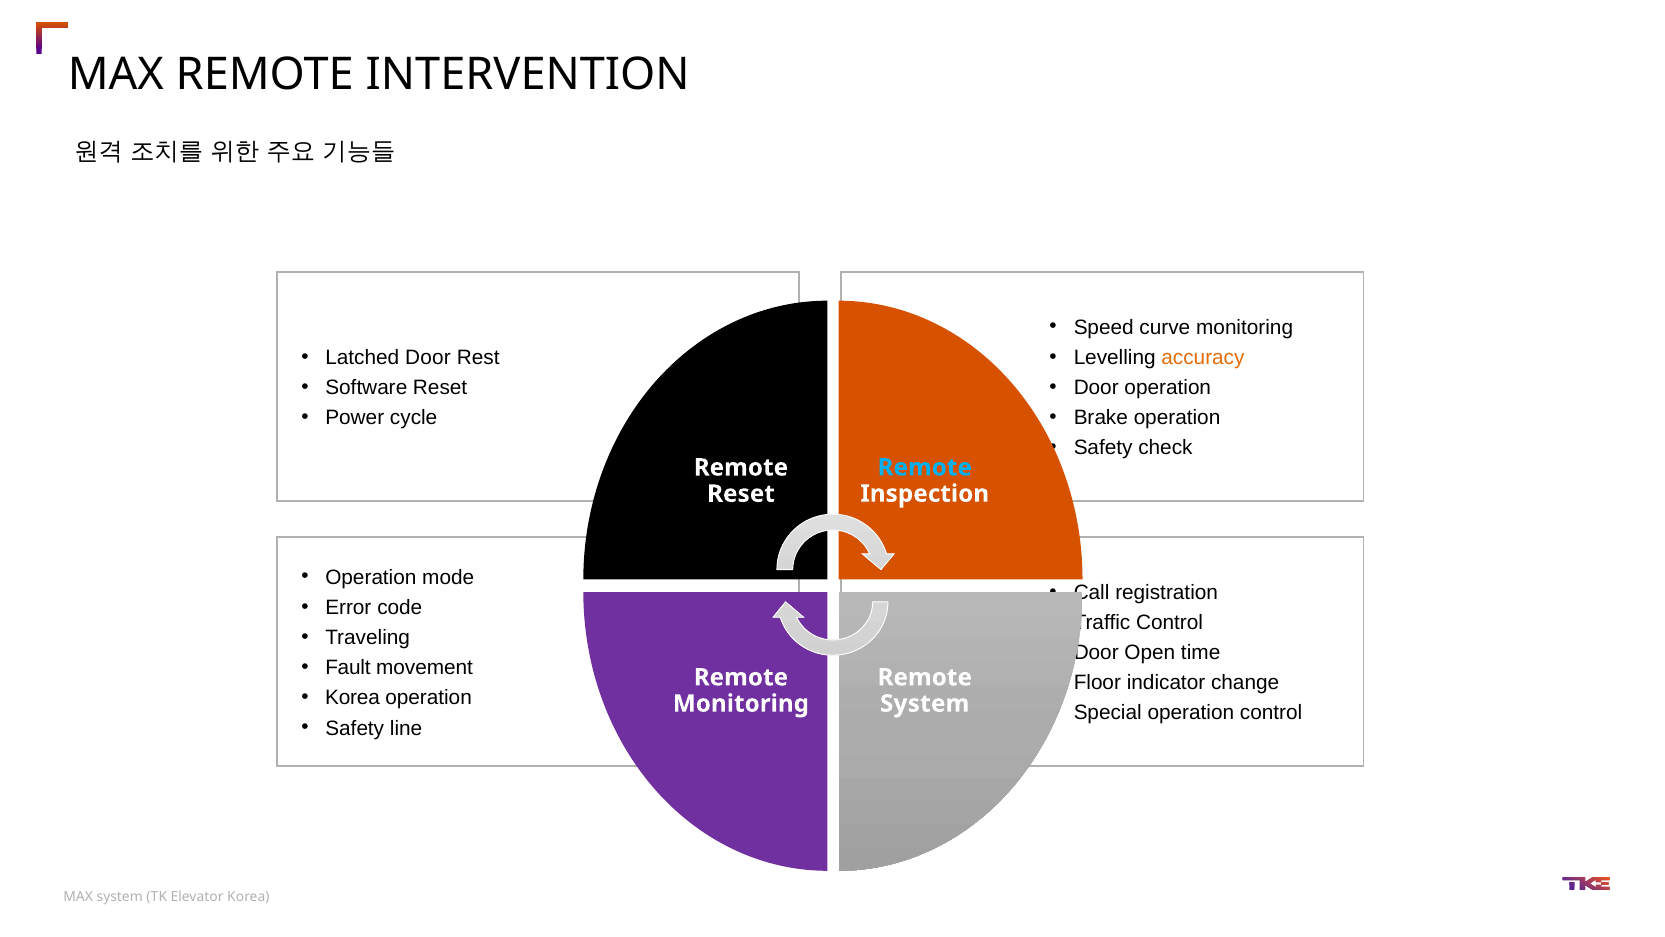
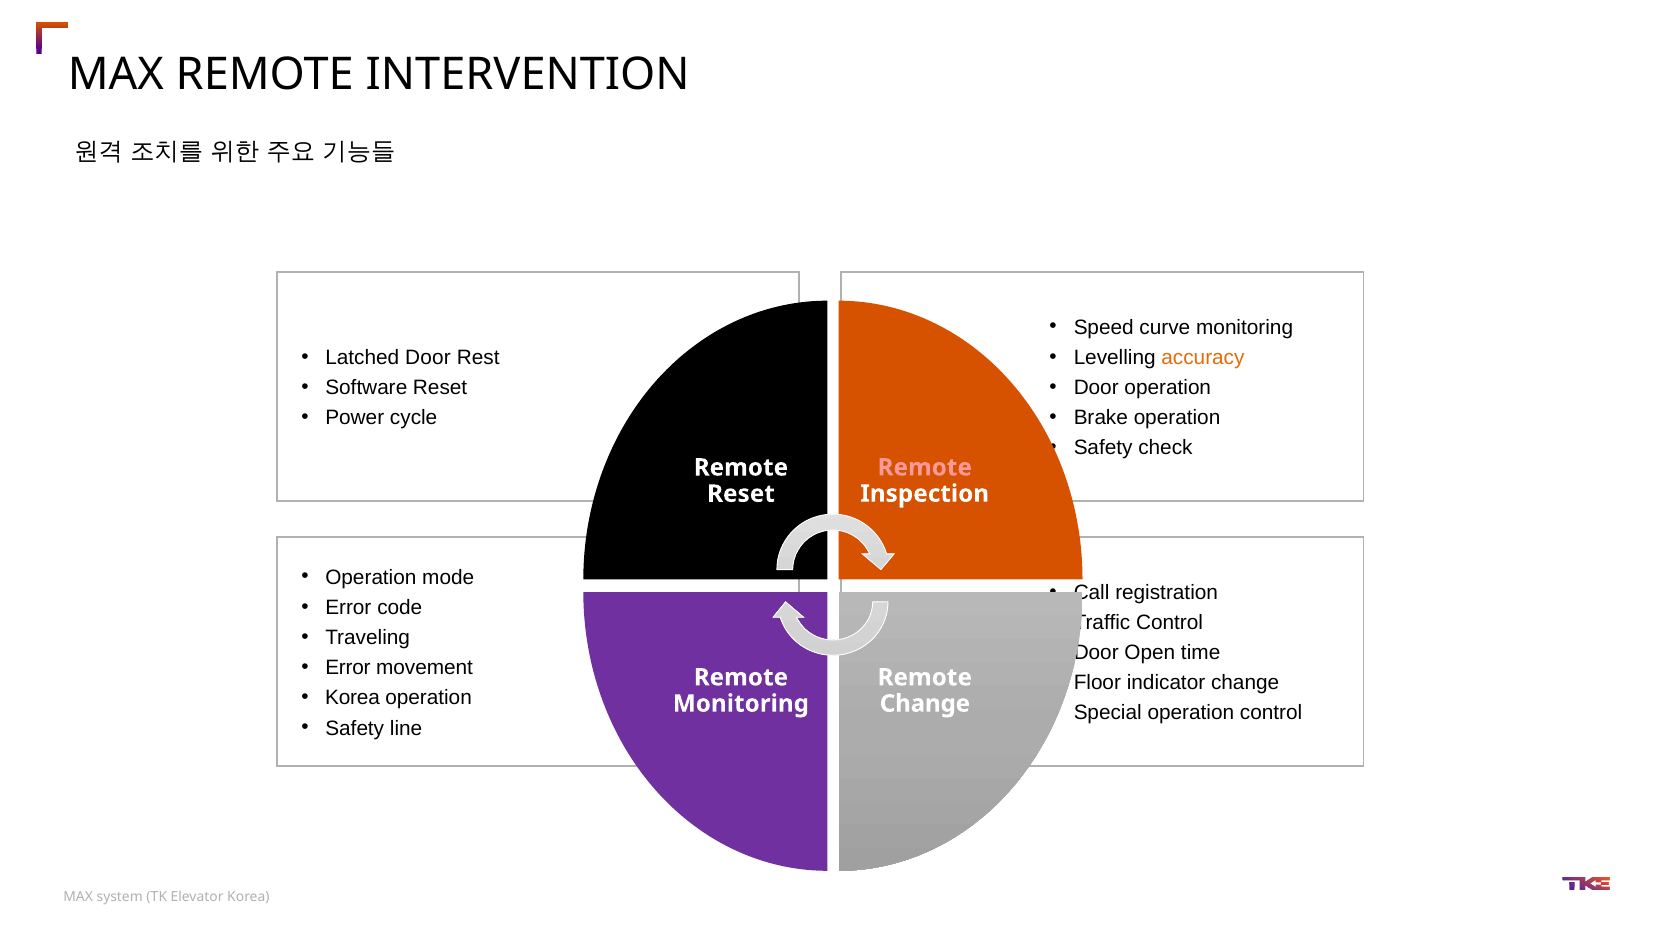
Remote colour: light blue -> pink (925, 467)
Fault: Fault -> Error (348, 668)
System: System -> Change (925, 703)
